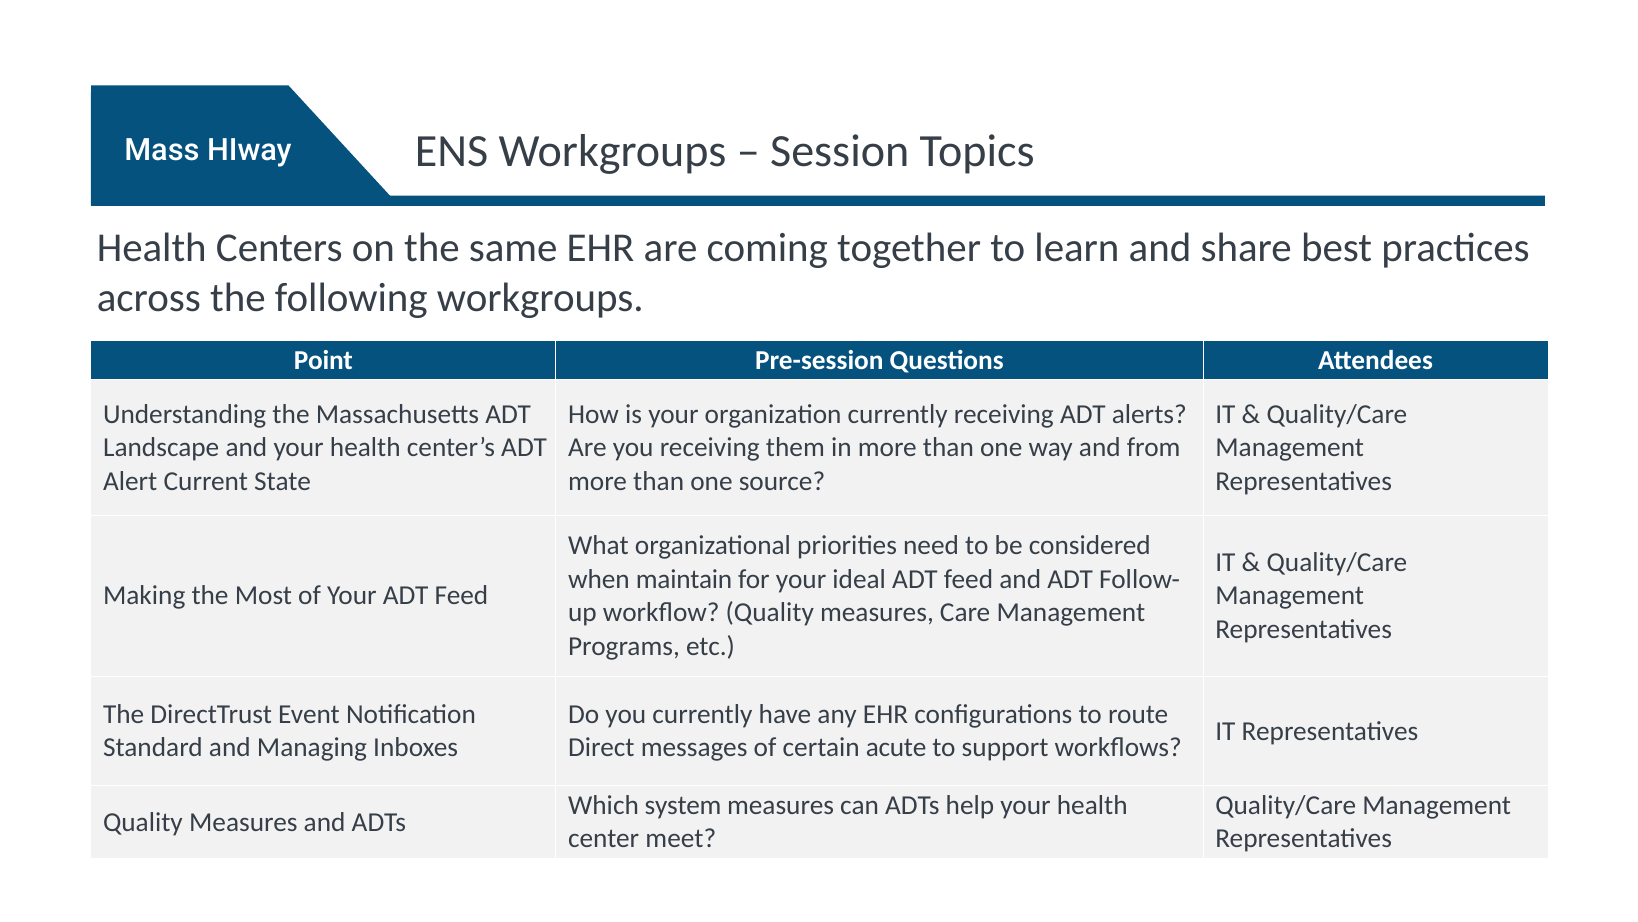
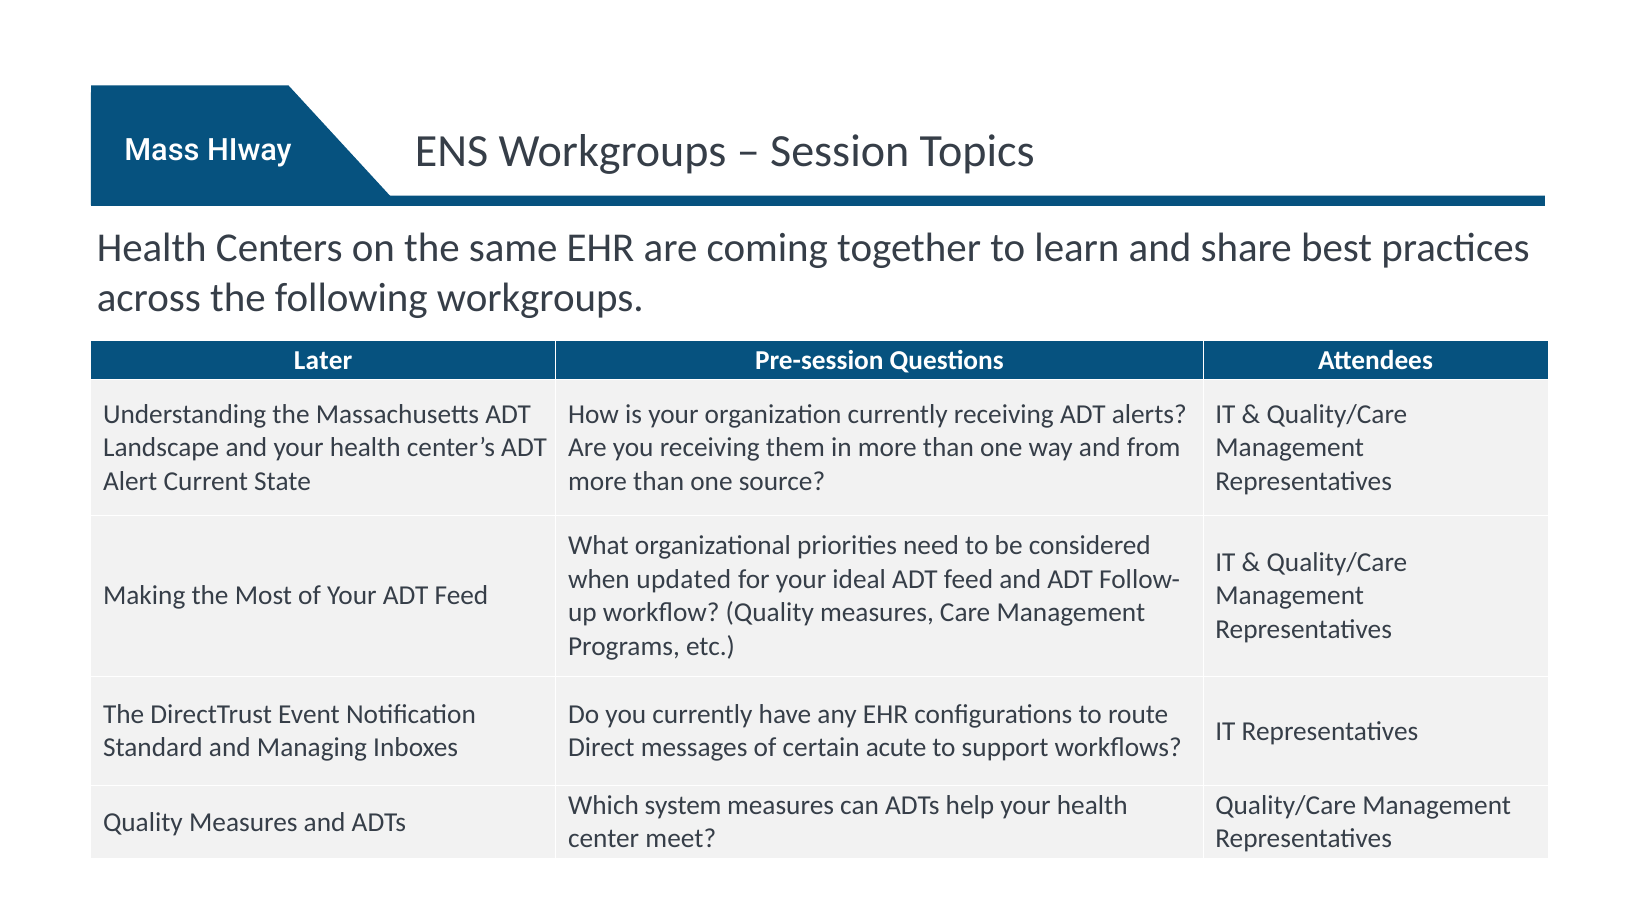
Point: Point -> Later (323, 360)
maintain: maintain -> updated (684, 579)
